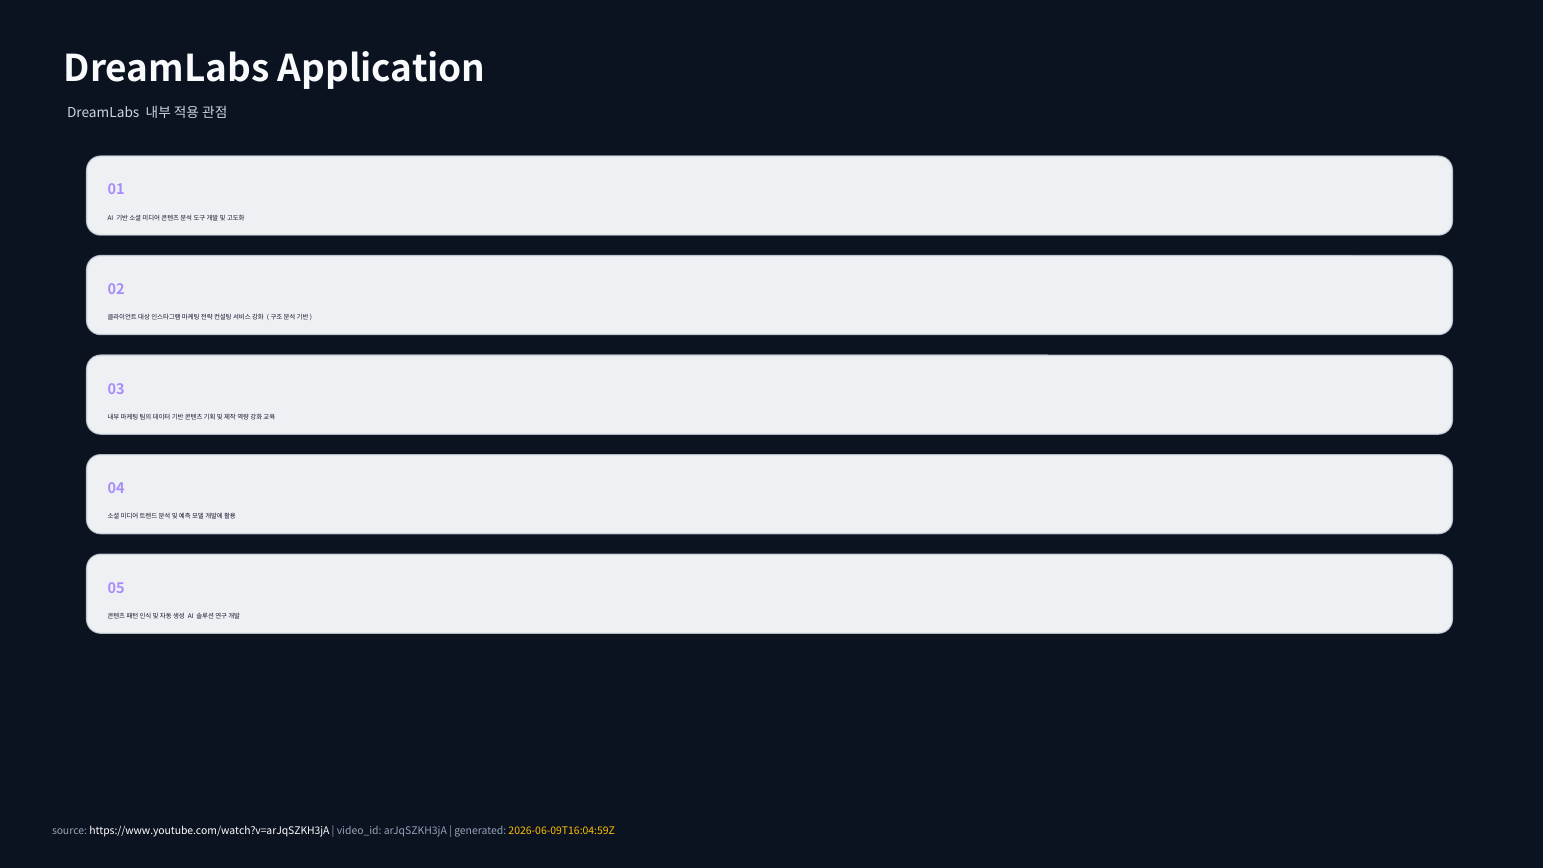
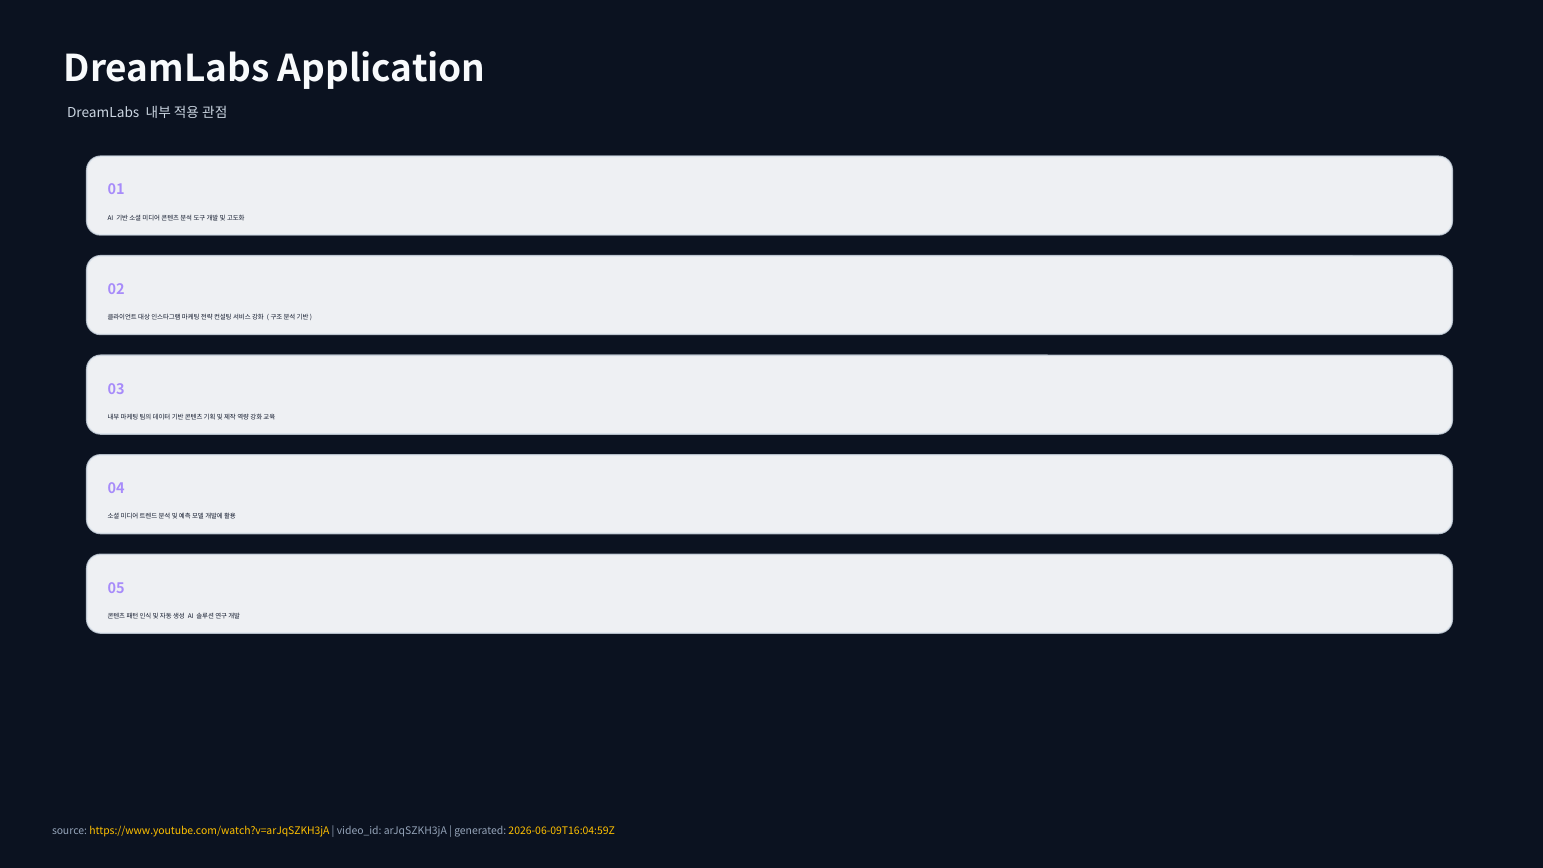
https://www.youtube.com/watch?v=arJqSZKH3jA colour: white -> yellow (209, 831)
